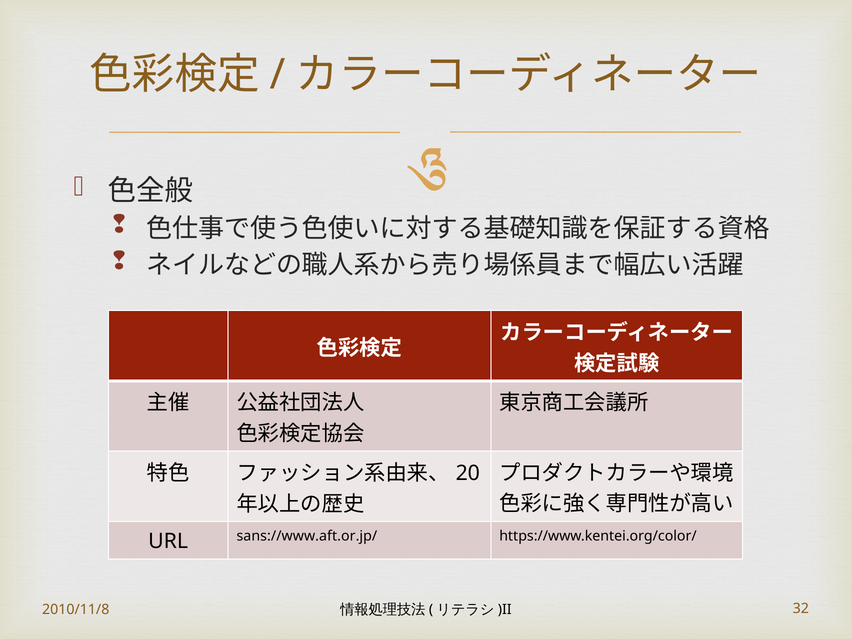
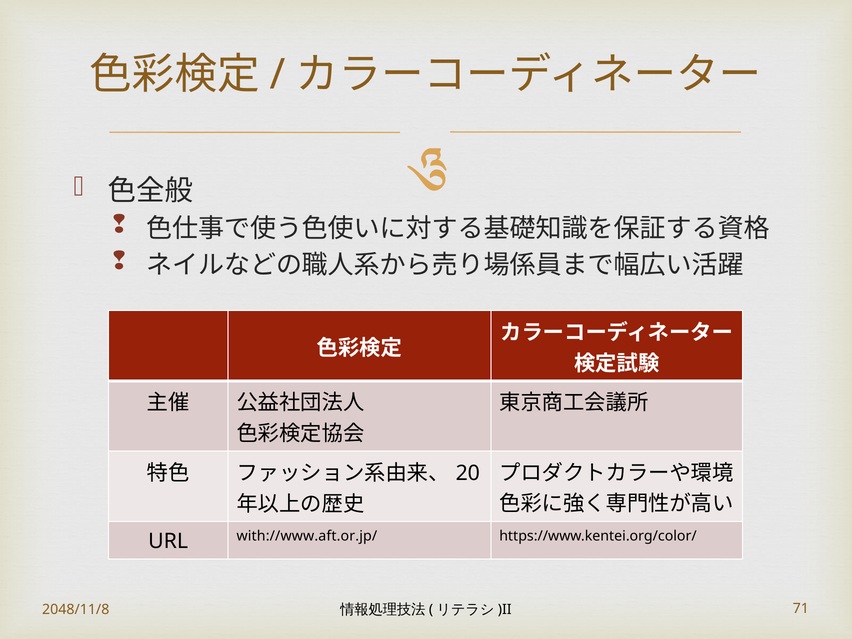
sans://www.aft.or.jp/: sans://www.aft.or.jp/ -> with://www.aft.or.jp/ (307, 536)
2010/11/8: 2010/11/8 -> 2048/11/8 (76, 610)
32: 32 -> 71 (801, 609)
